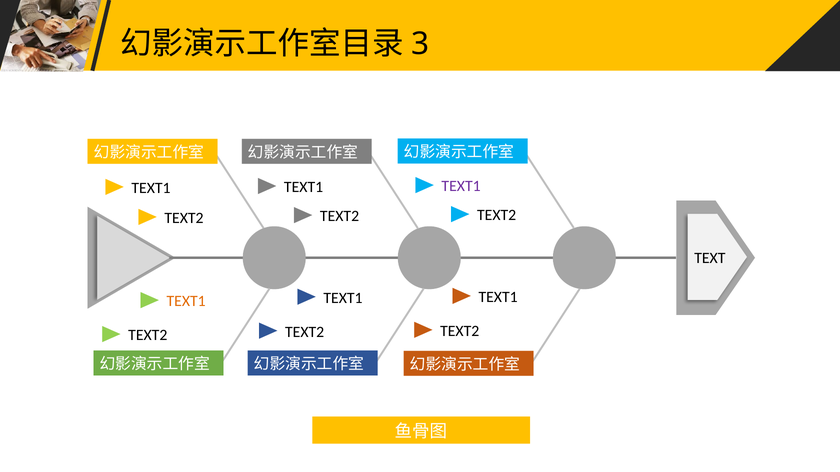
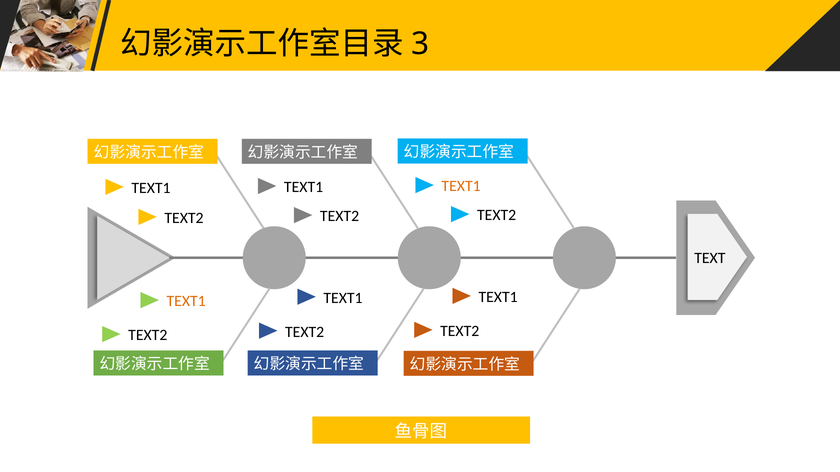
TEXT1 colour: purple -> orange (461, 186)
